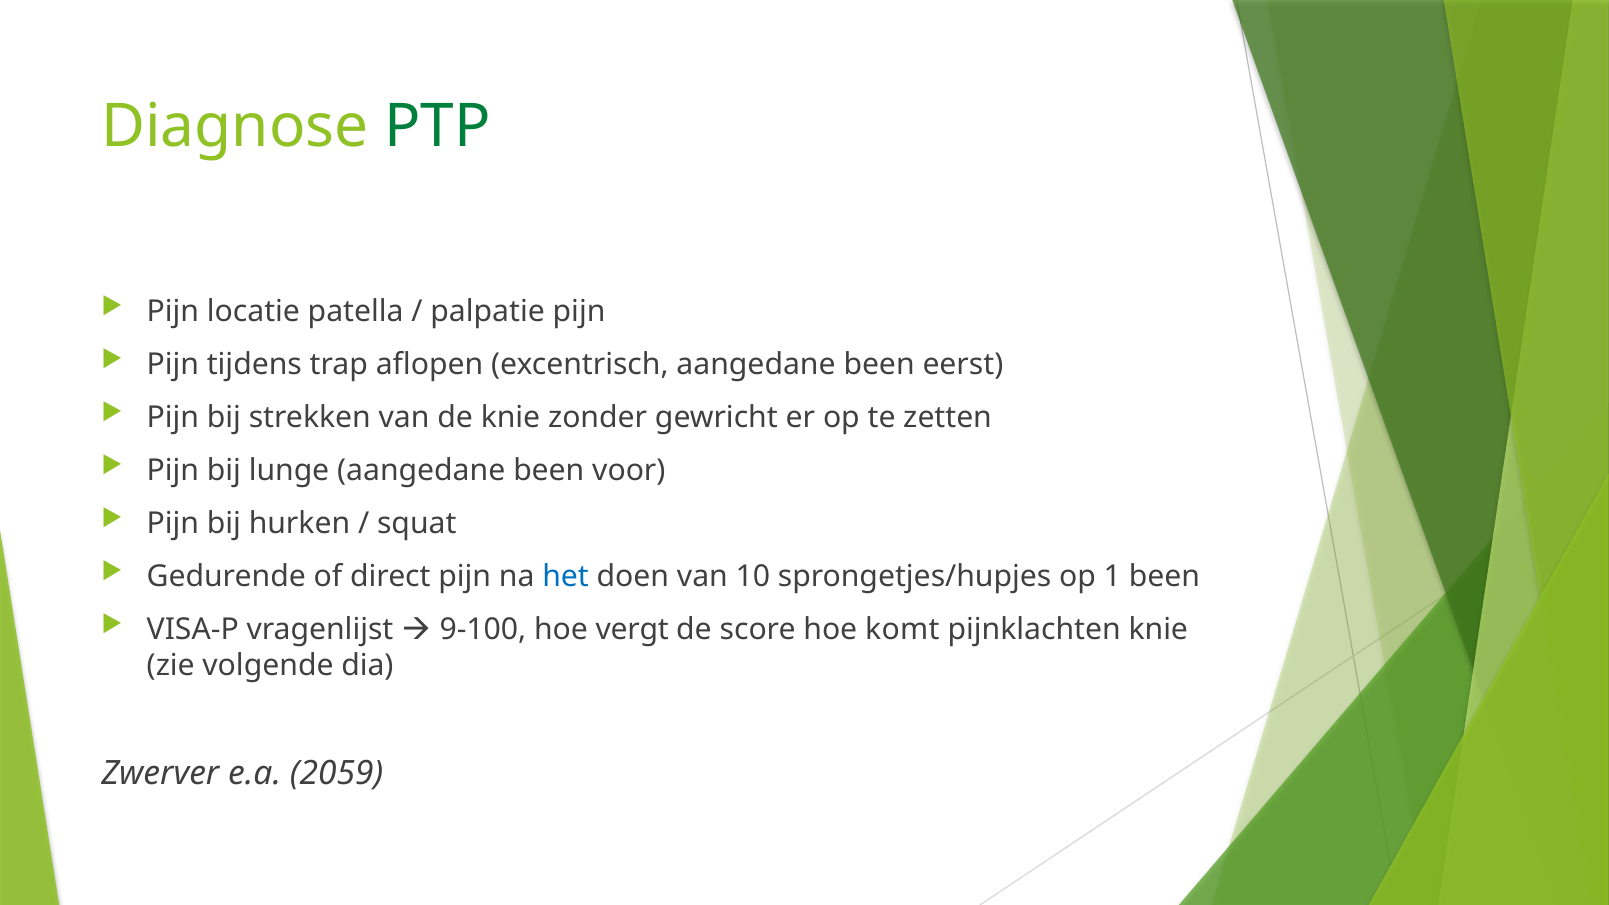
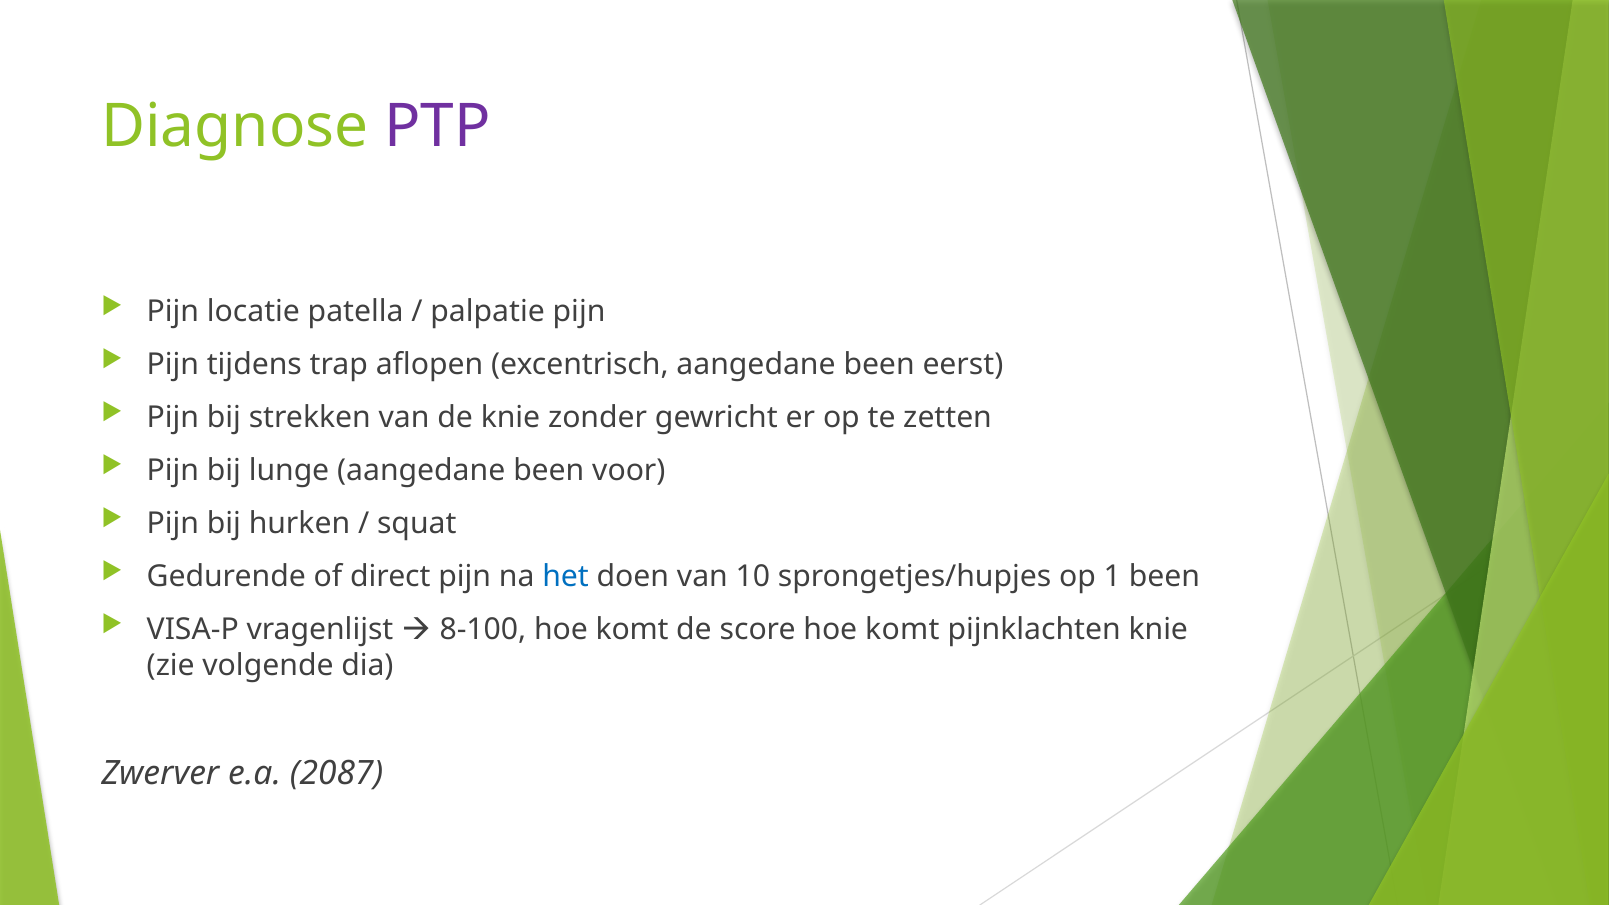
PTP colour: green -> purple (437, 127)
9-100: 9-100 -> 8-100 (483, 629)
vergt: vergt -> komt (632, 629)
2059: 2059 -> 2087 (337, 774)
